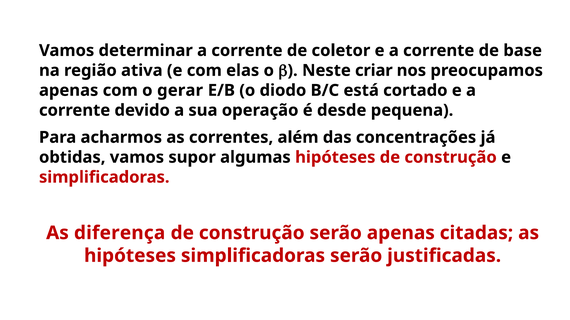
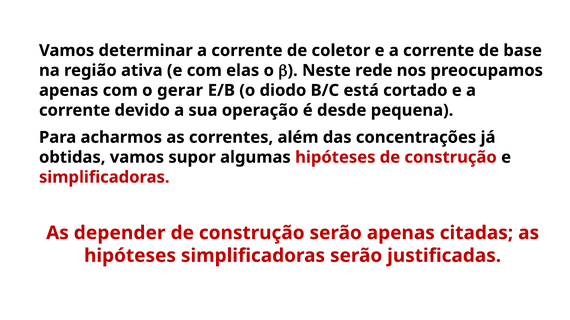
criar: criar -> rede (374, 71)
diferença: diferença -> depender (120, 233)
